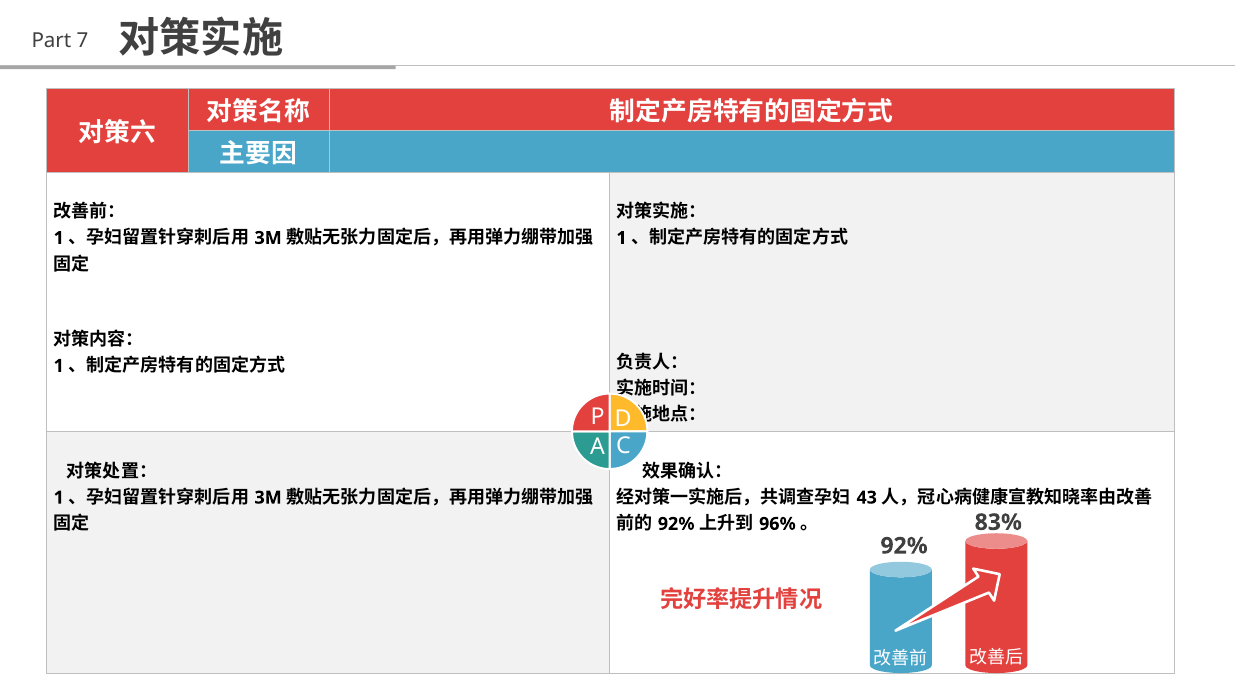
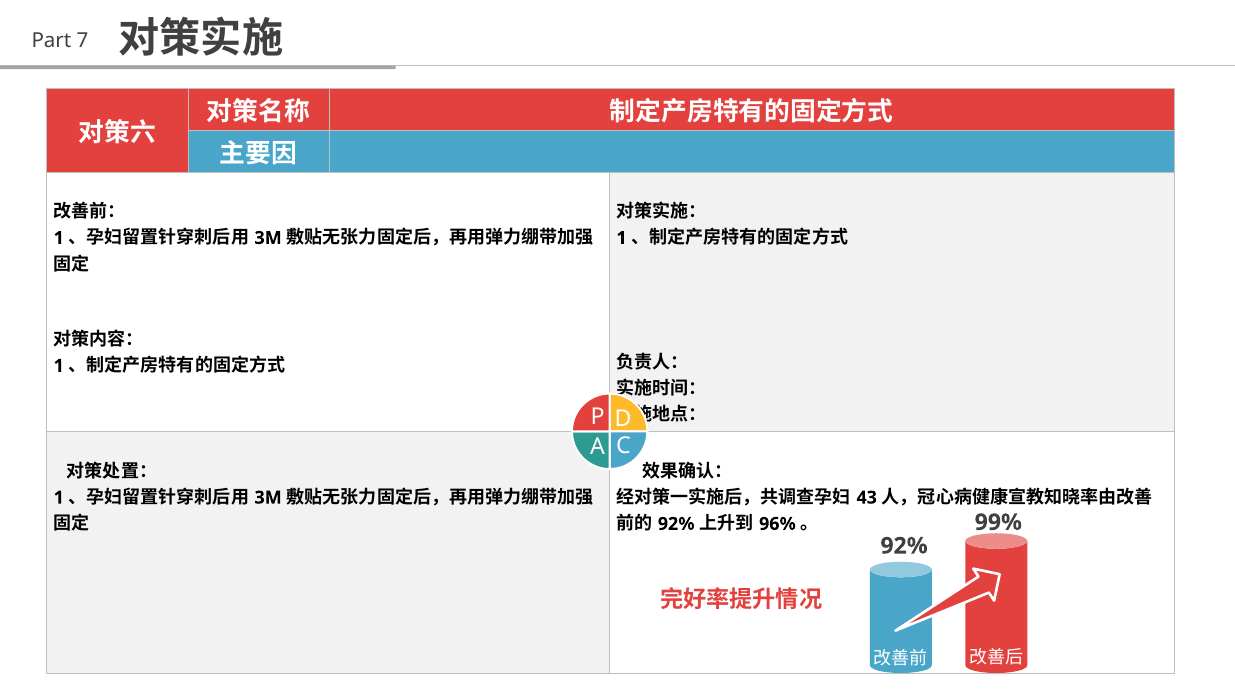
83%: 83% -> 99% (998, 522)
